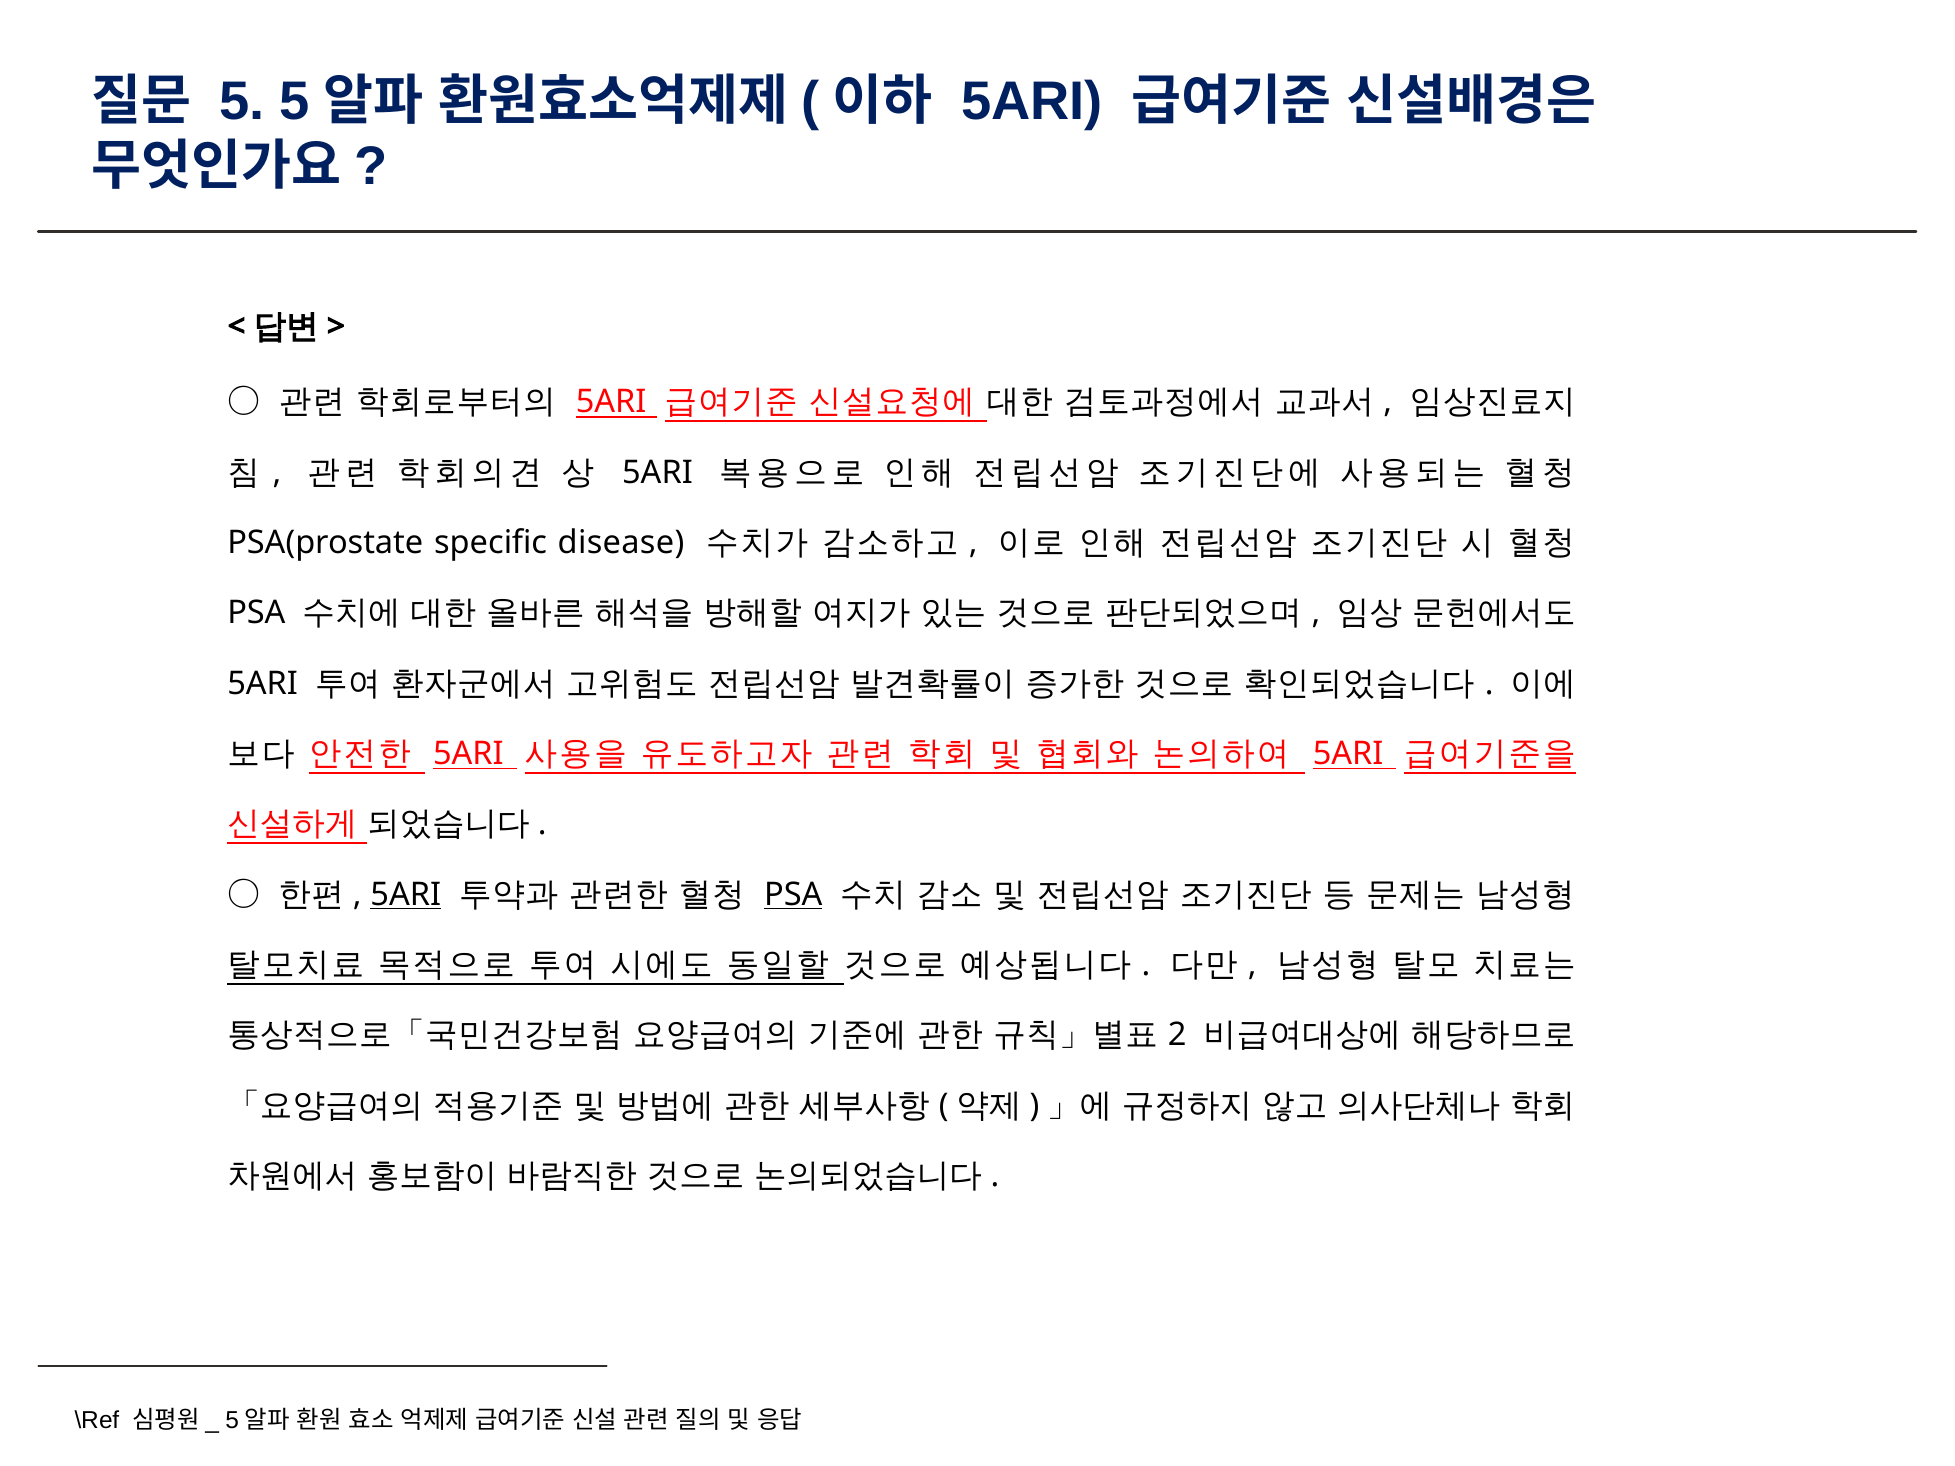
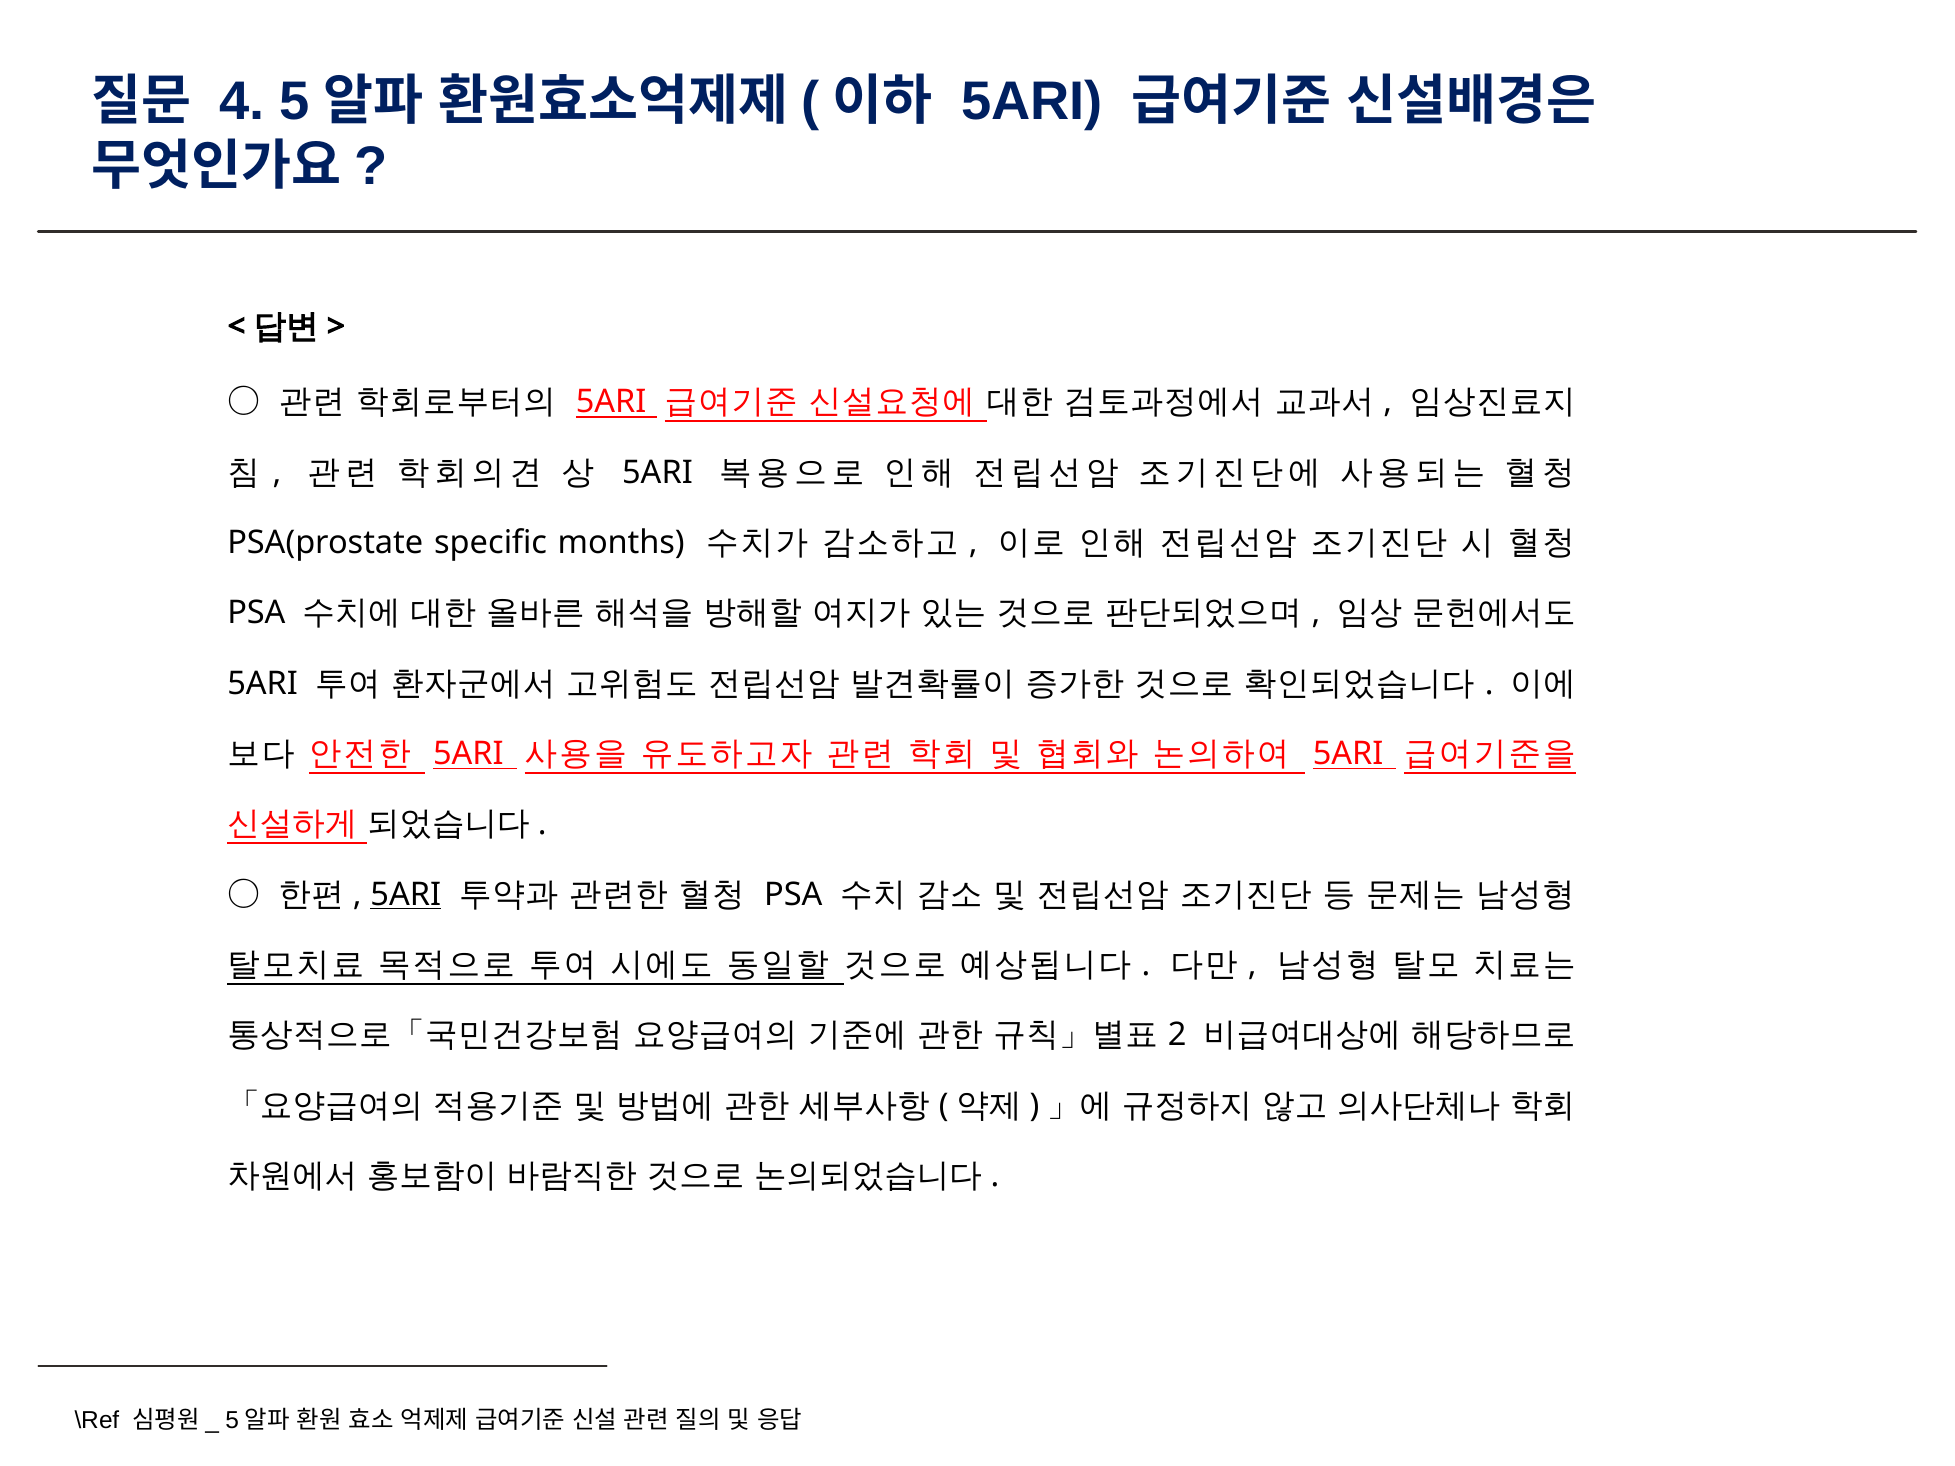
5: 5 -> 4 (242, 102)
disease: disease -> months (621, 543)
PSA underline: present -> none (793, 895)
